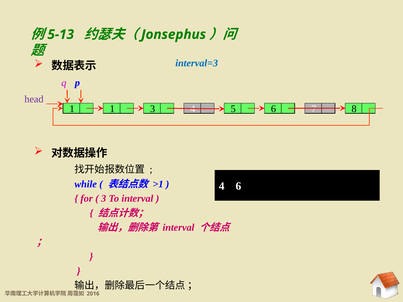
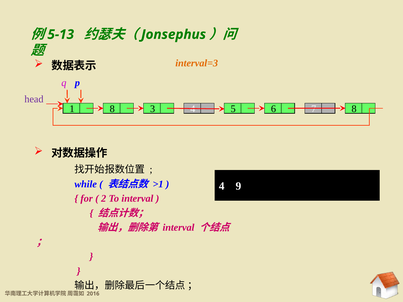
interval=3 colour: blue -> orange (197, 63)
1 1: 1 -> 8 (112, 109)
4 6: 6 -> 9 (238, 186)
3: 3 -> 2 (104, 199)
